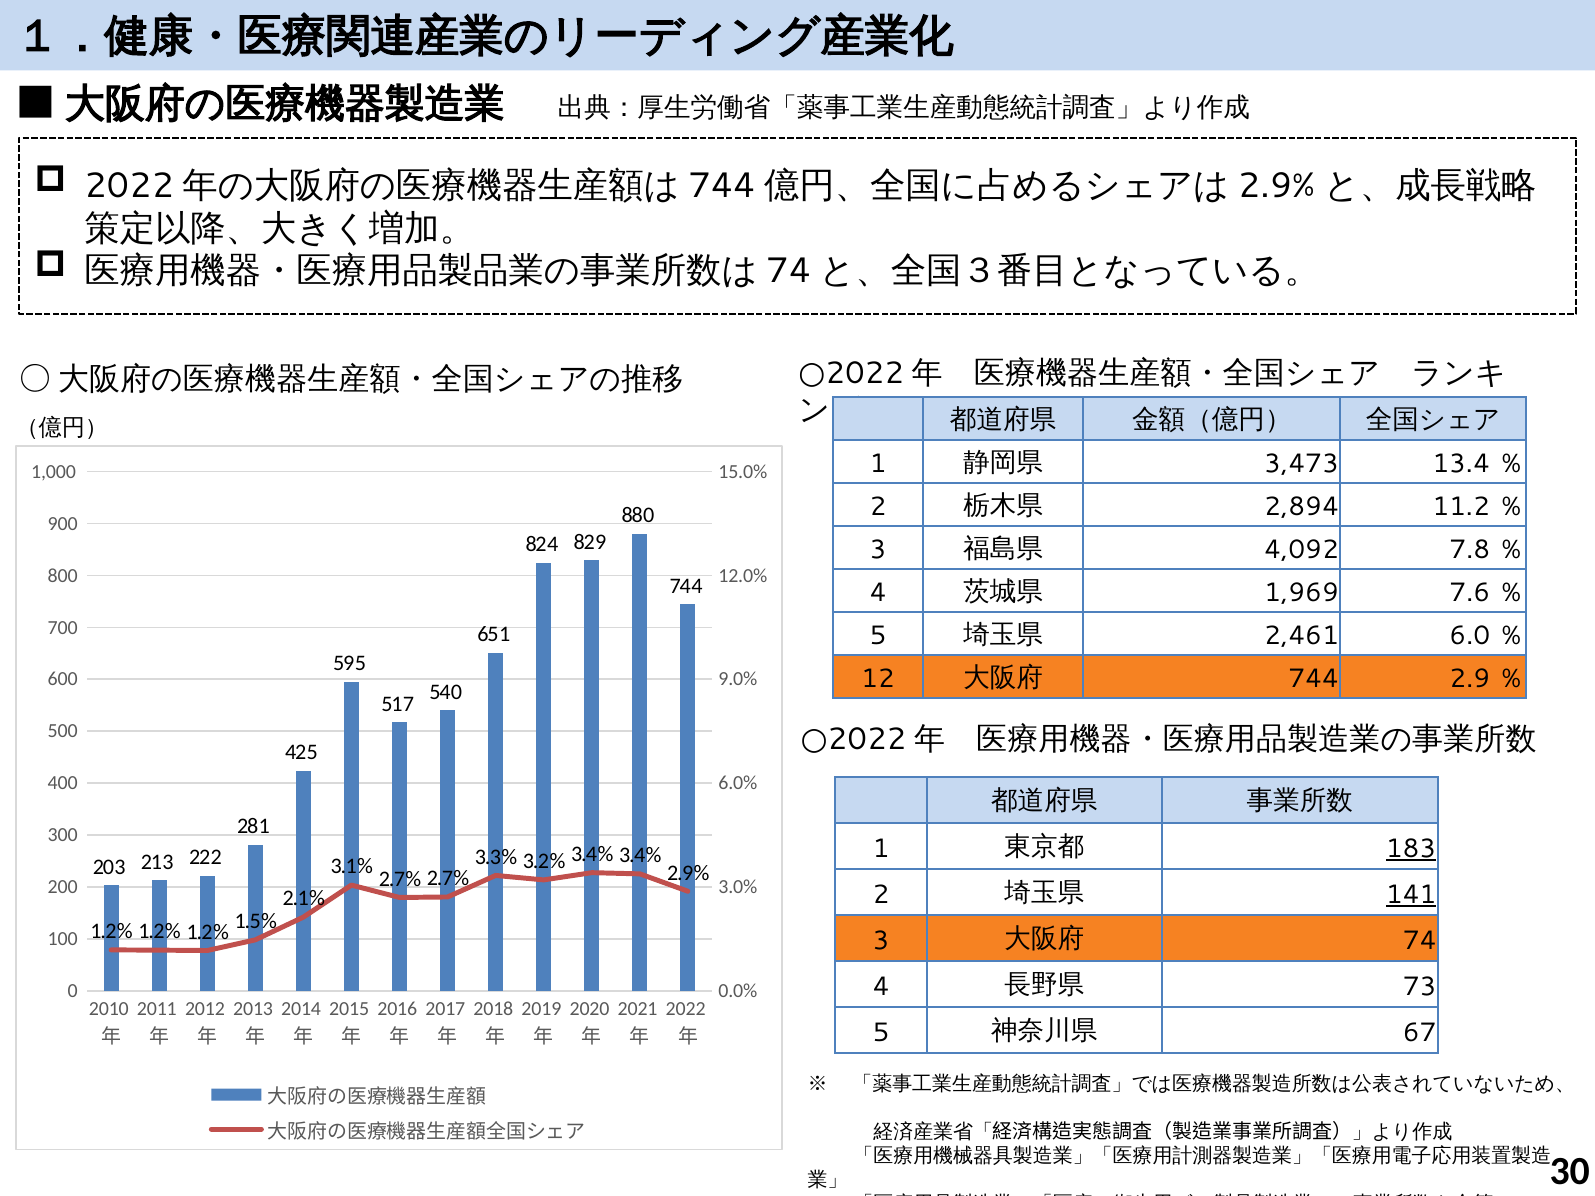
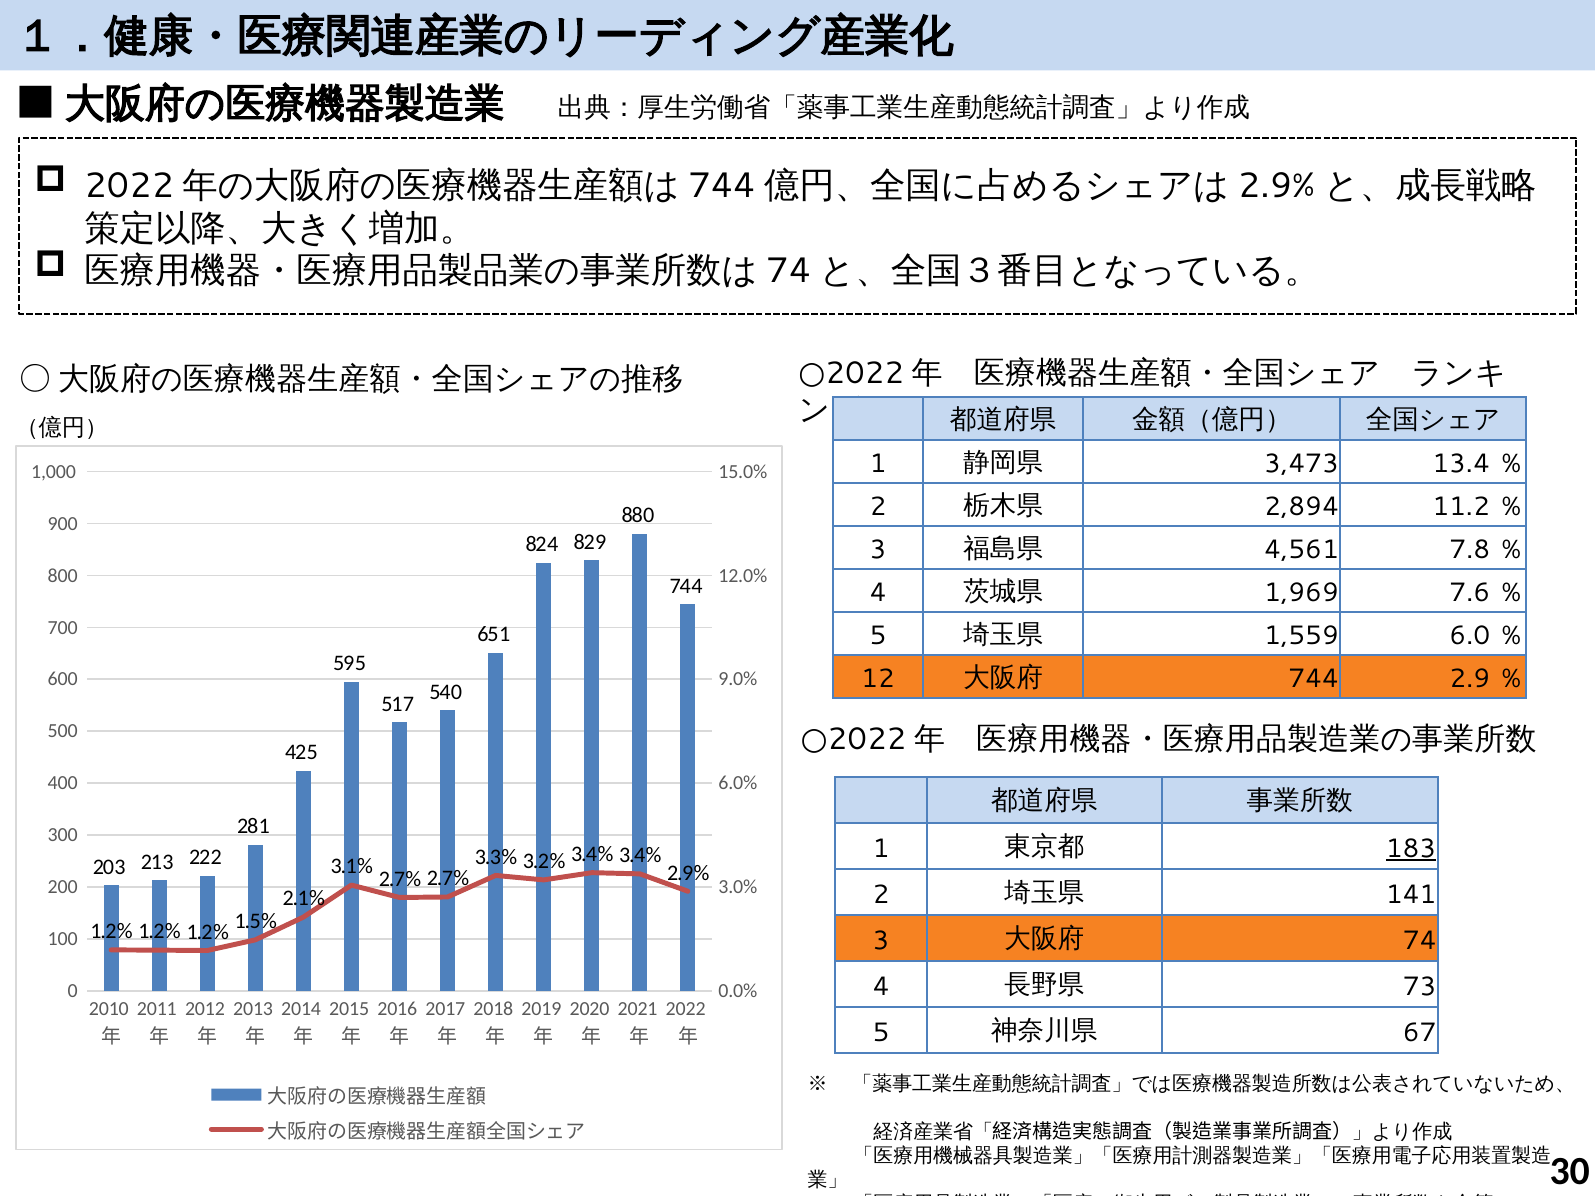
4,092: 4,092 -> 4,561 (1301, 550)
2,461: 2,461 -> 1,559 (1301, 636)
141 underline: present -> none (1411, 895)
